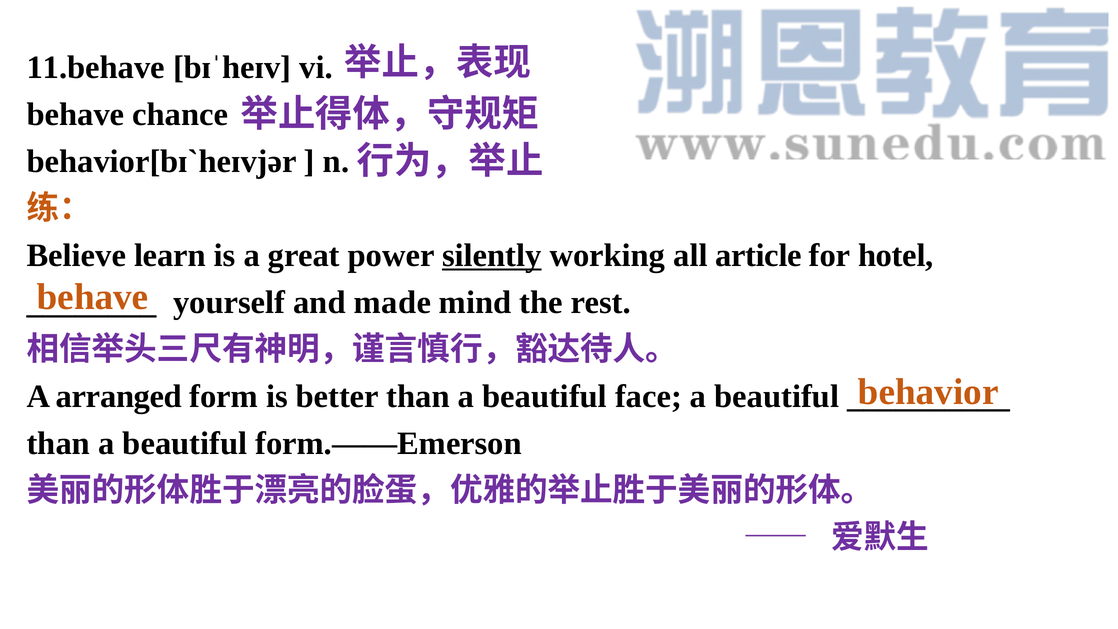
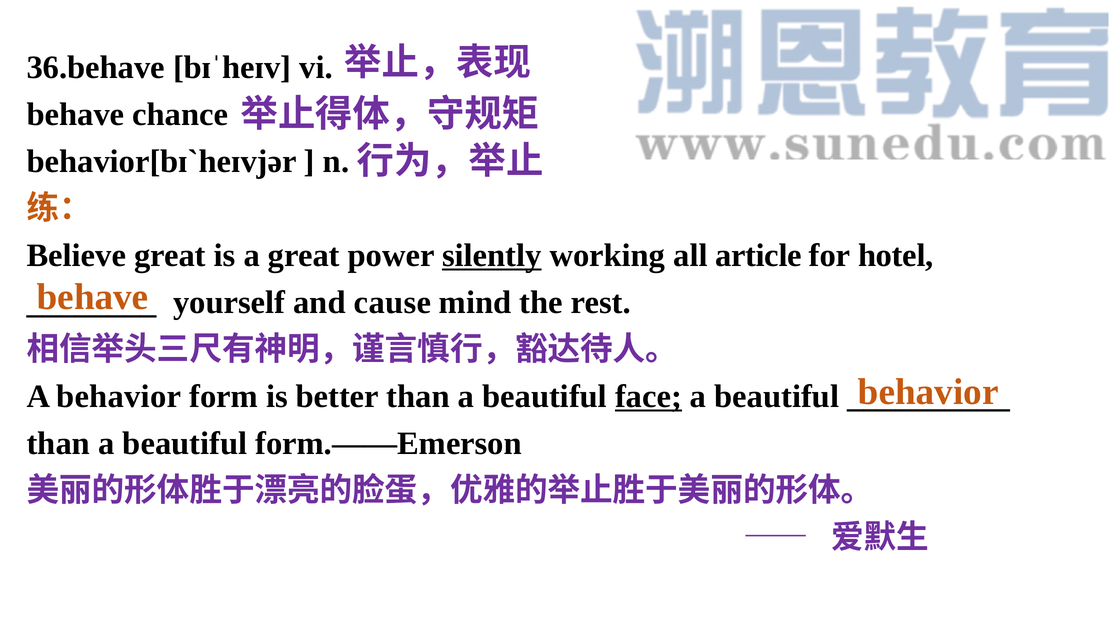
11.behave: 11.behave -> 36.behave (96, 67)
Believe learn: learn -> great (170, 255)
made: made -> cause (392, 302)
A arranged: arranged -> behavior (119, 396)
face underline: none -> present (648, 396)
